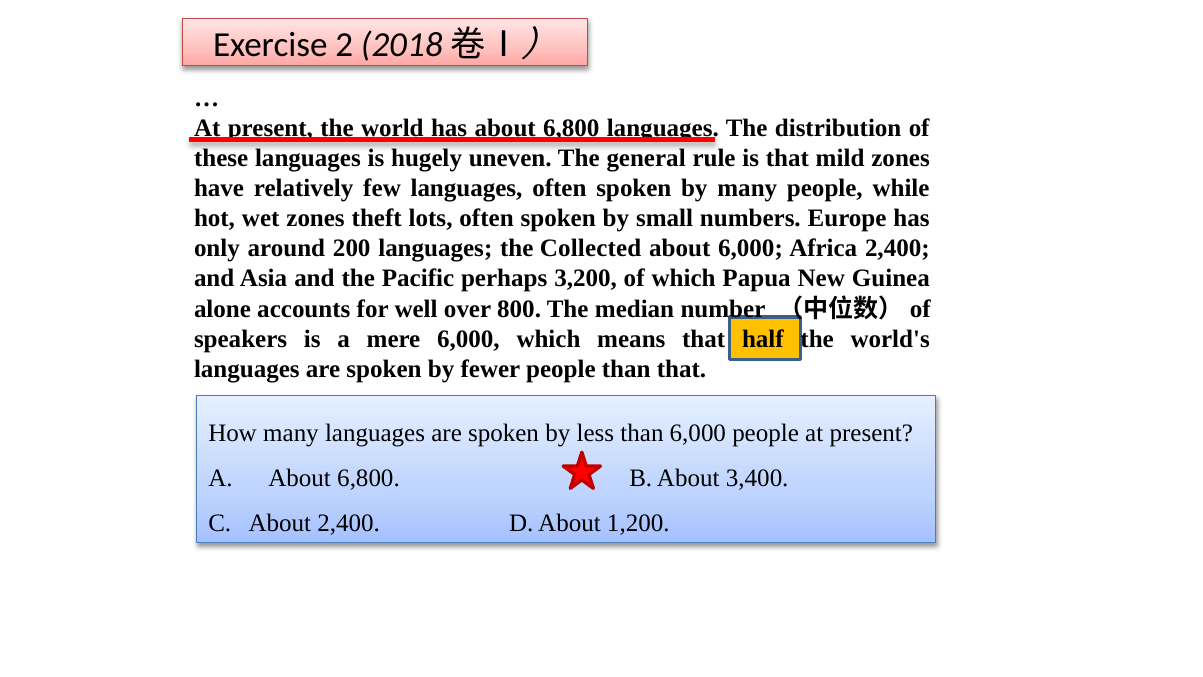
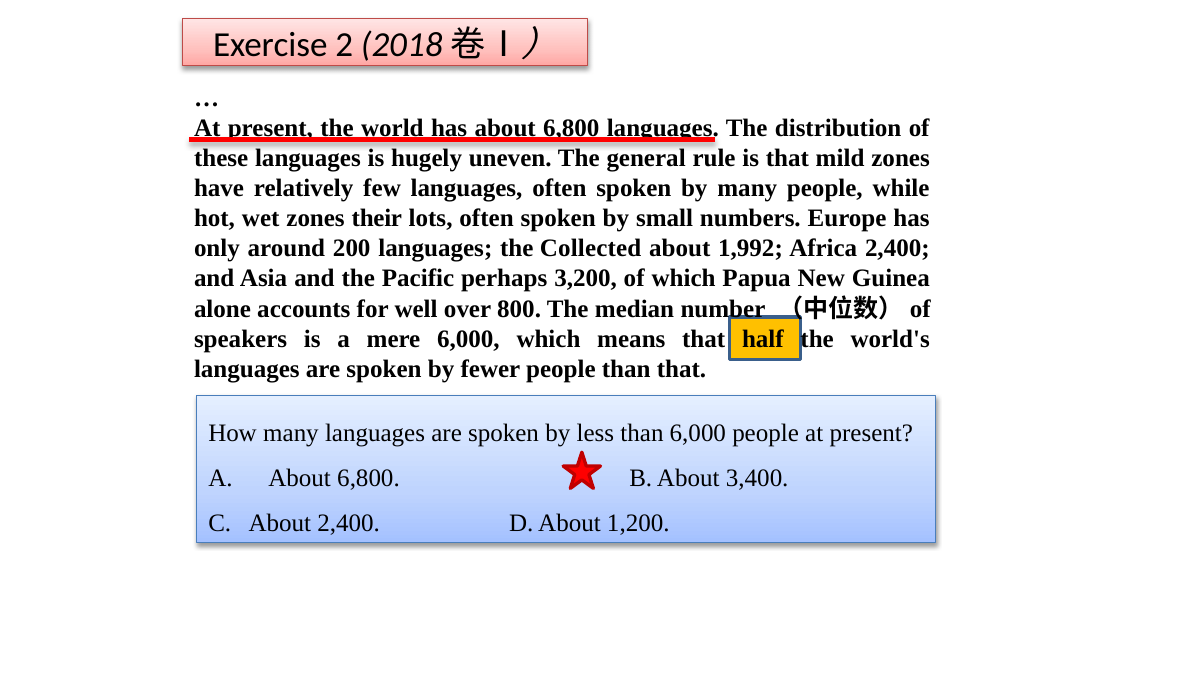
theft: theft -> their (377, 218)
about 6,000: 6,000 -> 1,992 (750, 249)
